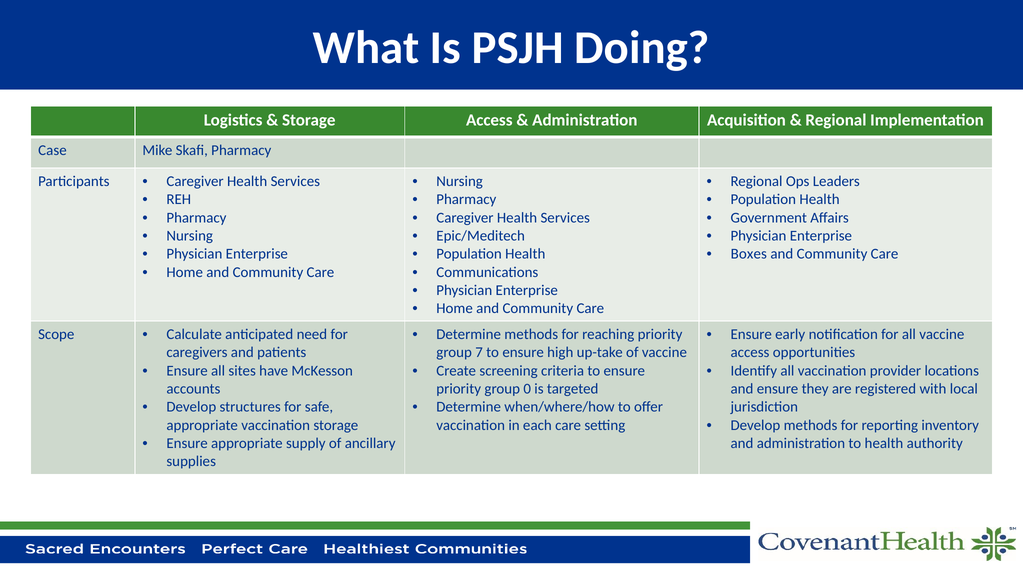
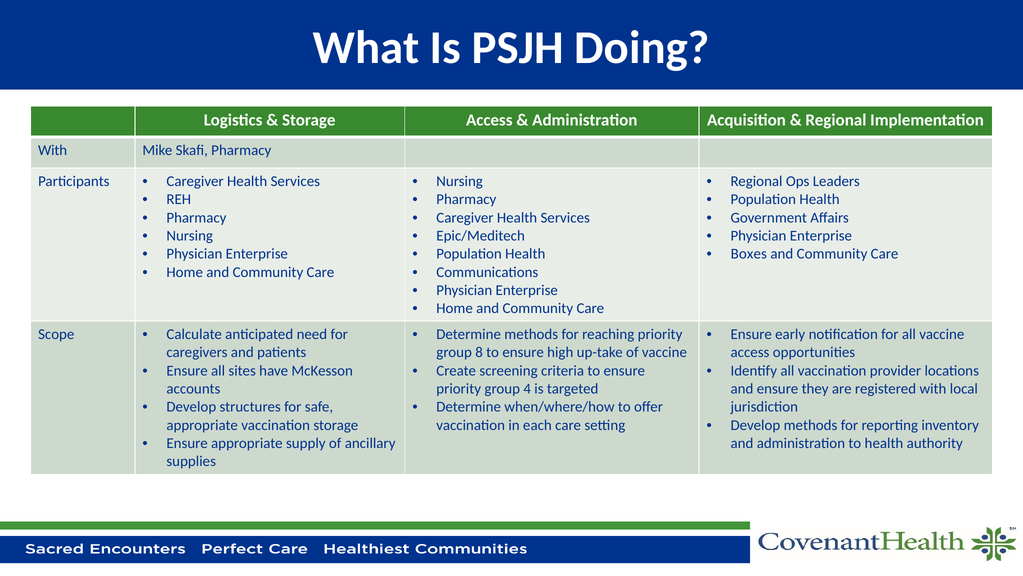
Case: Case -> With (53, 150)
7: 7 -> 8 (479, 352)
0: 0 -> 4 (527, 388)
